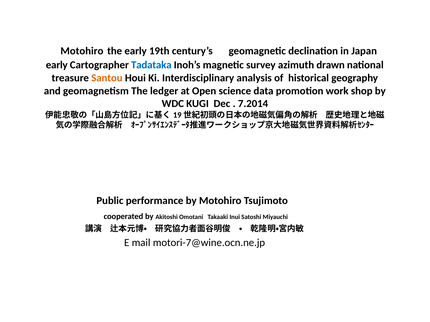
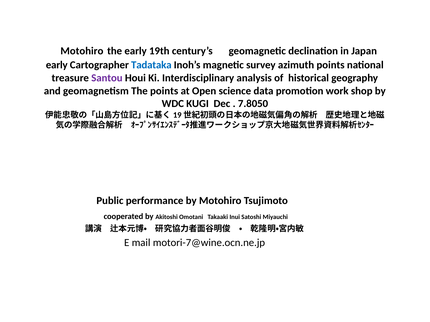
azimuth drawn: drawn -> points (331, 65)
Santou colour: orange -> purple (107, 78)
The ledger: ledger -> points (164, 91)
7.2014: 7.2014 -> 7.8050 (253, 104)
